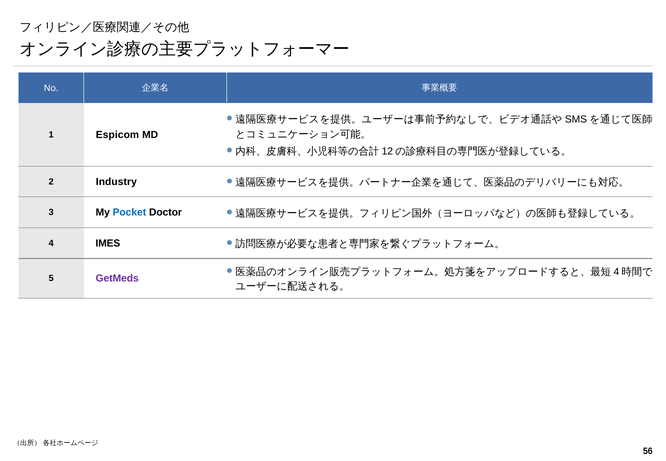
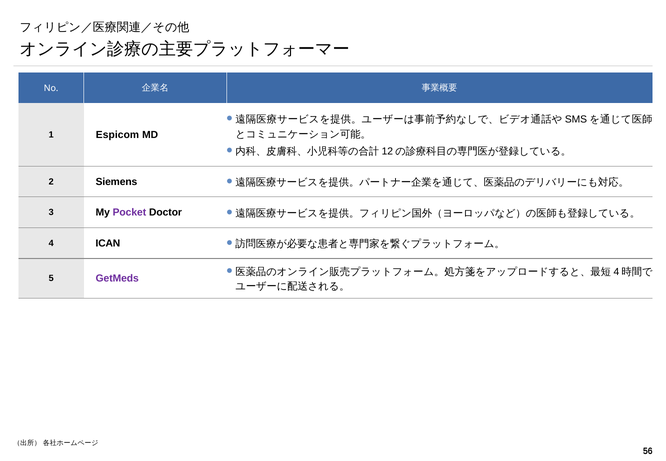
Industry: Industry -> Siemens (116, 182)
Pocket colour: blue -> purple (129, 213)
IMES: IMES -> ICAN (108, 243)
